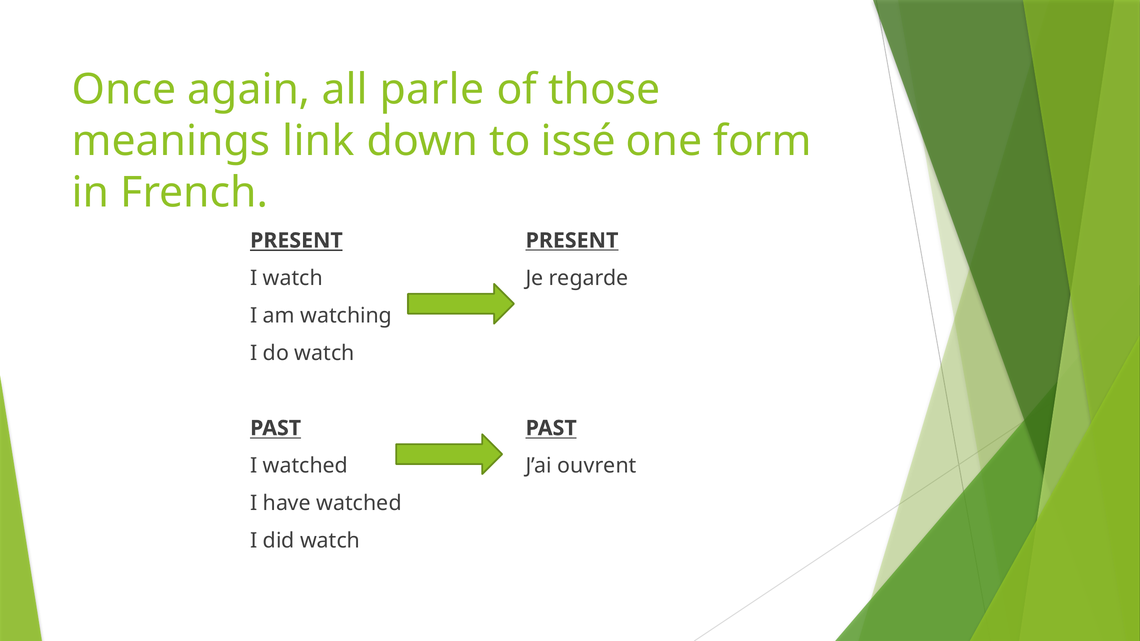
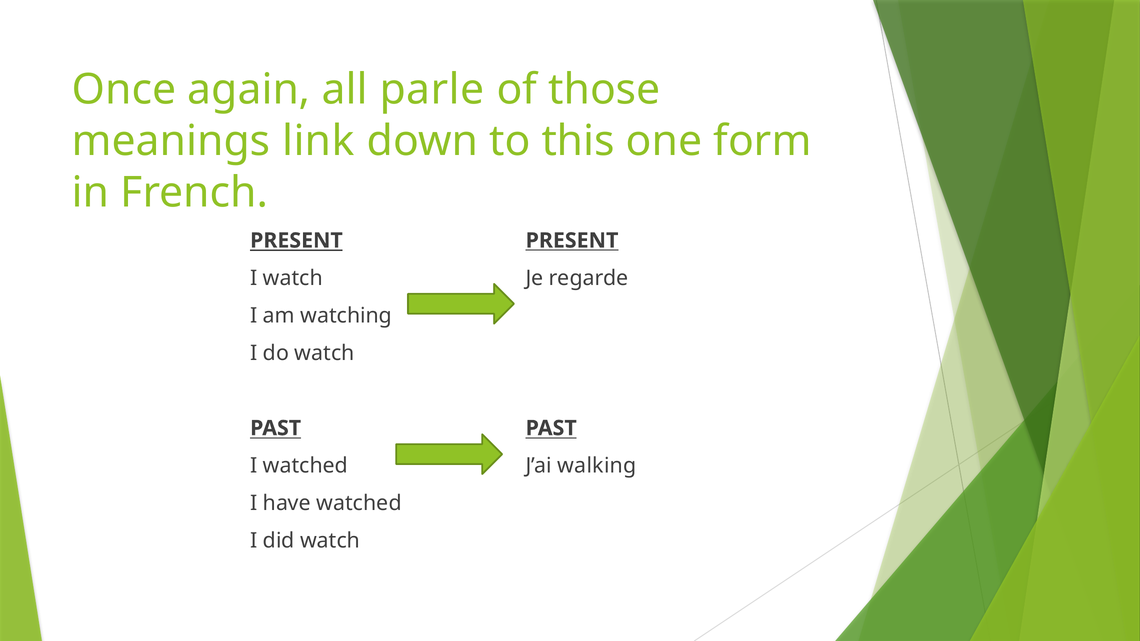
issé: issé -> this (578, 141)
ouvrent: ouvrent -> walking (597, 466)
